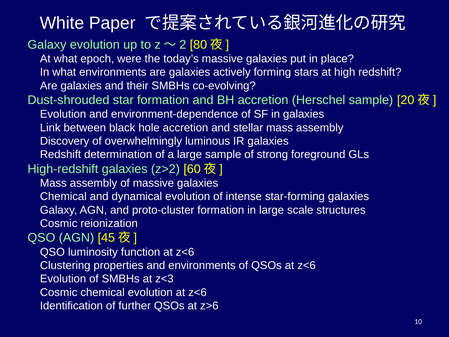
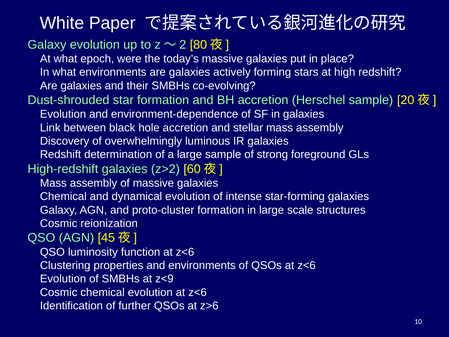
z<3: z<3 -> z<9 (164, 279)
